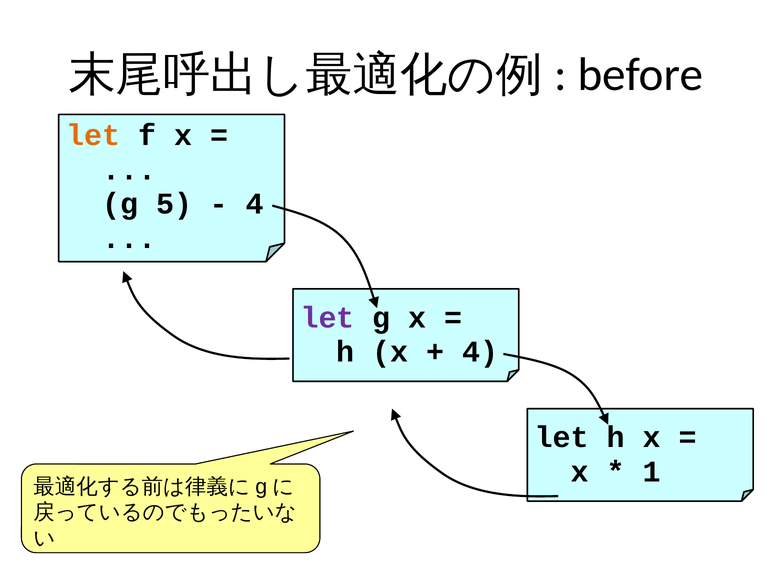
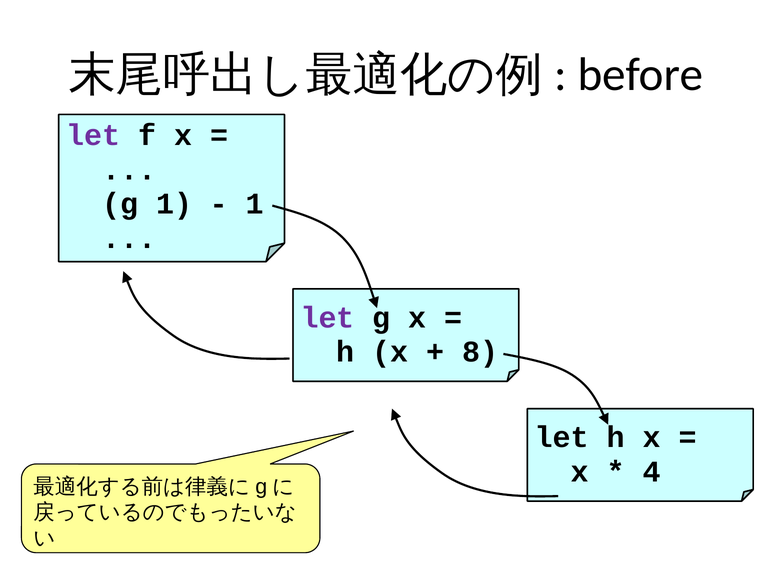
let colour: orange -> purple (93, 135)
g 5: 5 -> 1 (174, 204)
4: 4 -> 1 (255, 204)
4: 4 -> 8 (480, 352)
1: 1 -> 4 (652, 472)
